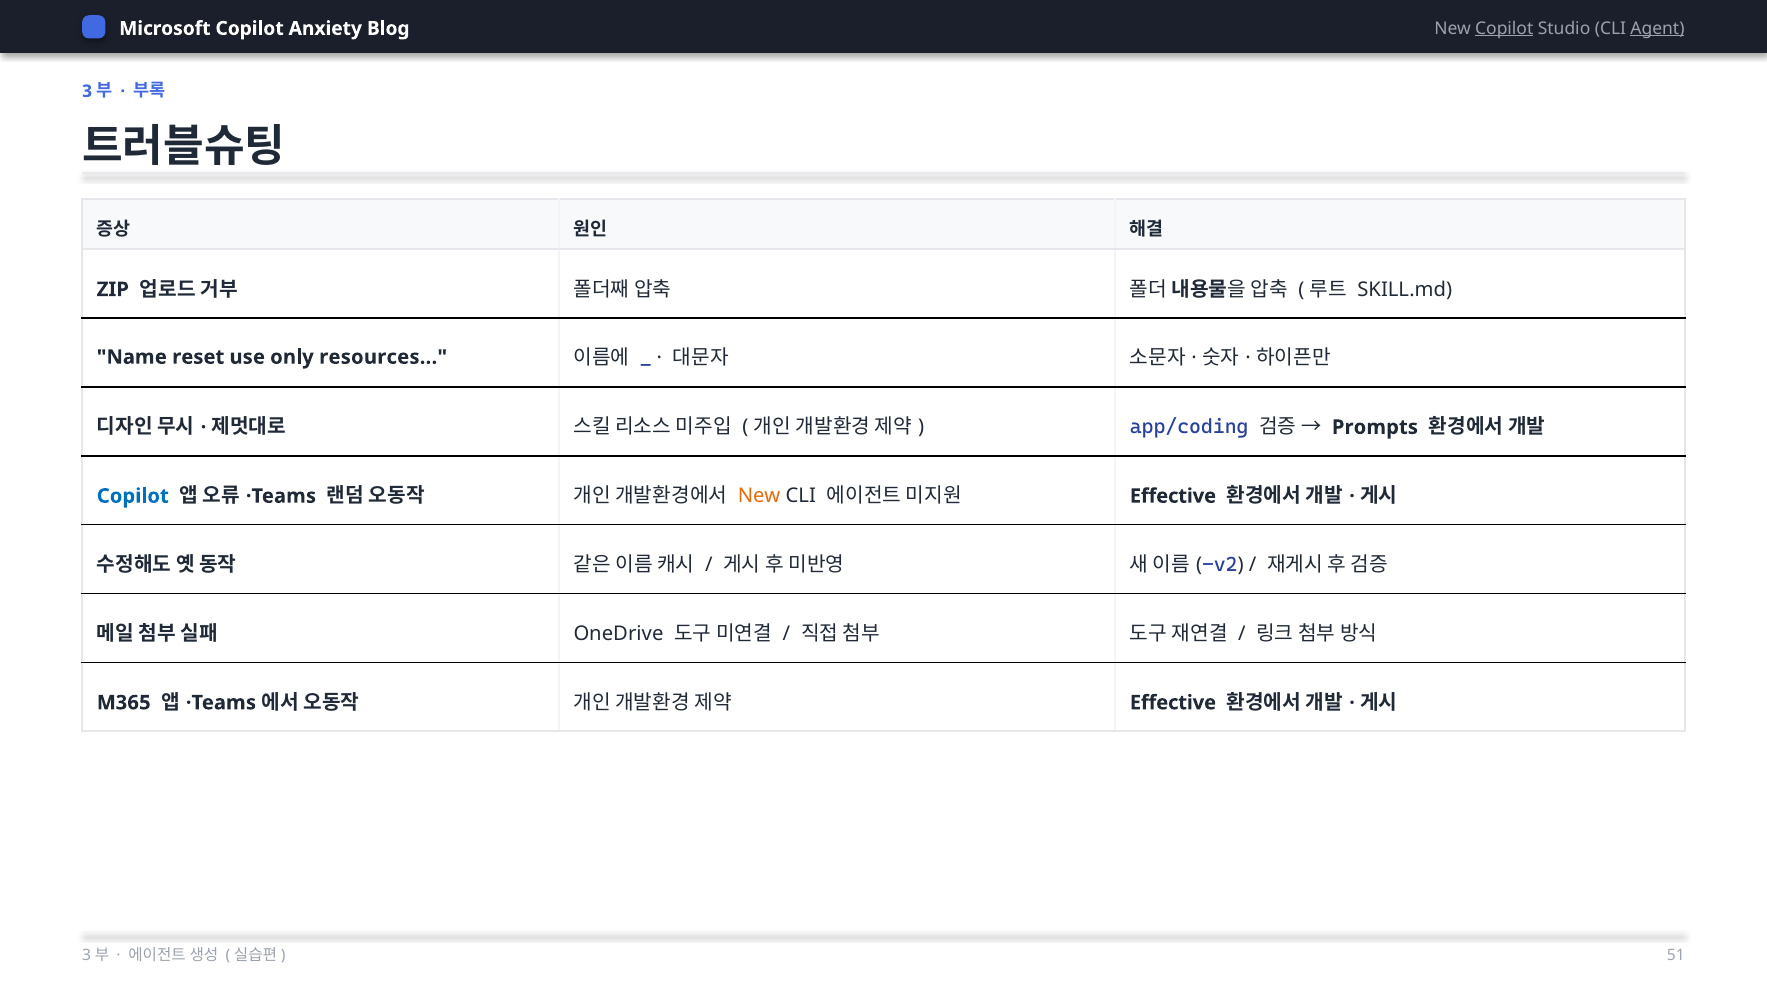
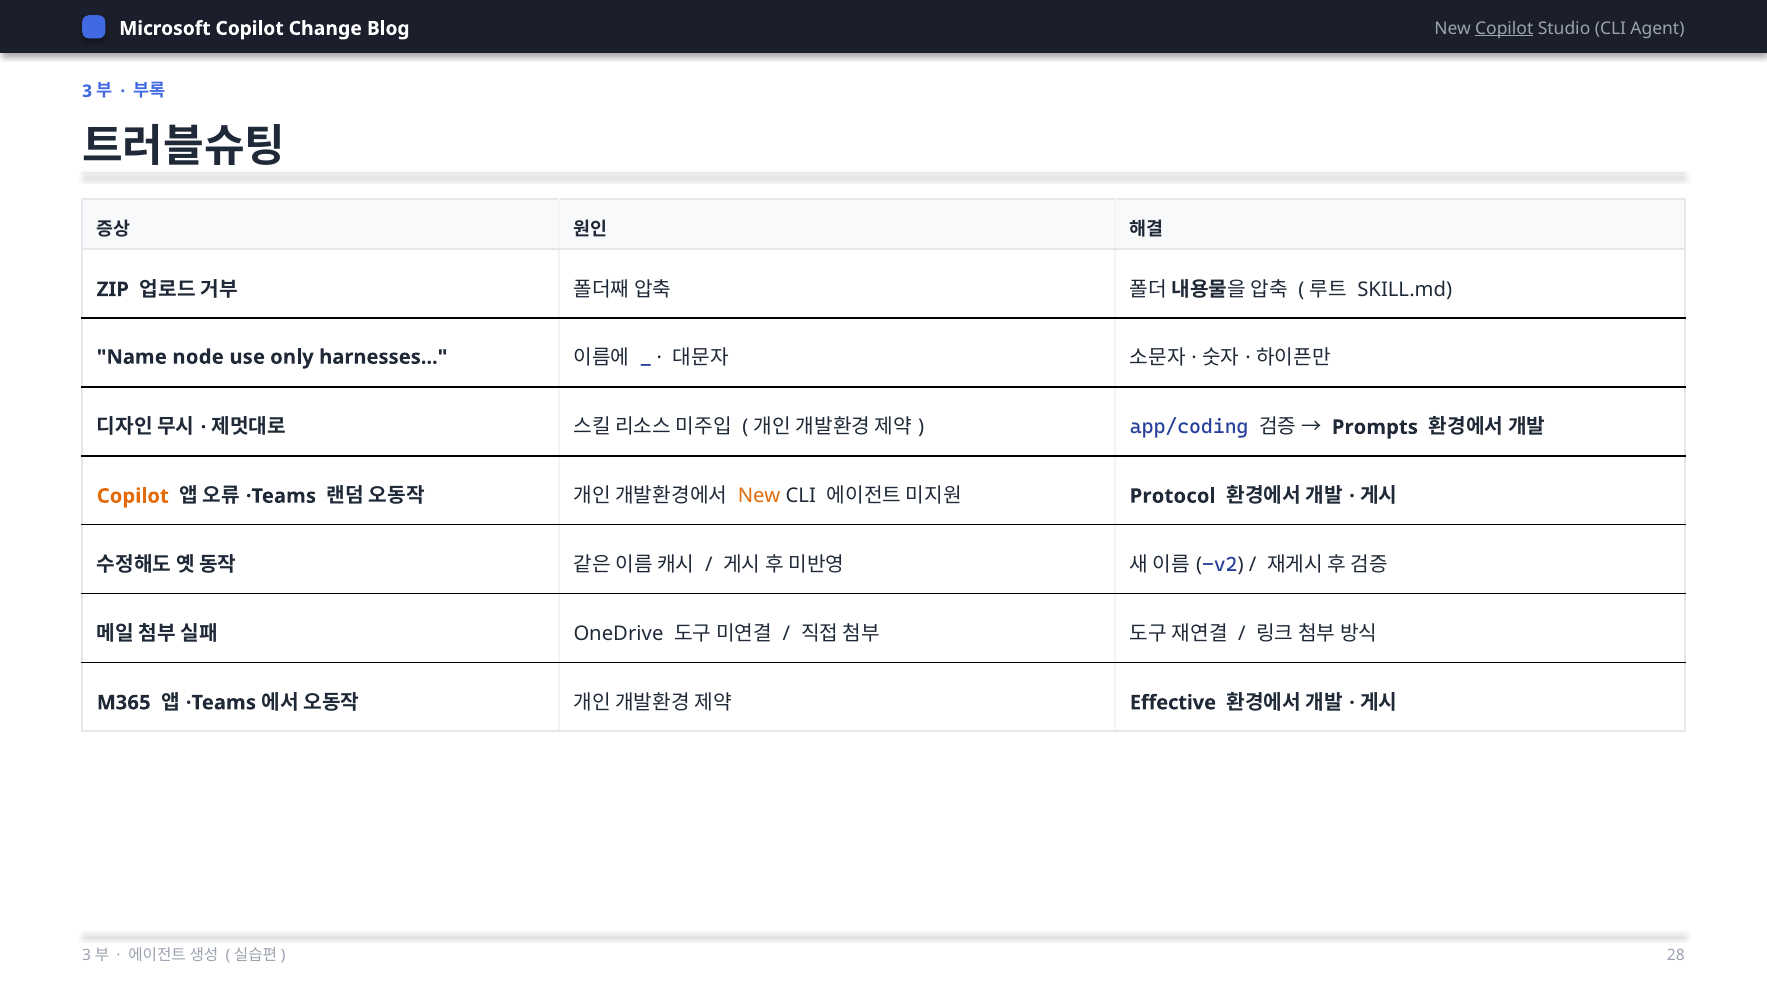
Anxiety: Anxiety -> Change (325, 28)
Agent underline: present -> none (1657, 28)
reset: reset -> node (198, 357)
resources: resources -> harnesses (383, 357)
Copilot colour: blue -> orange (133, 496)
Effective: Effective -> Protocol (1173, 496)
51: 51 -> 28 (1676, 955)
